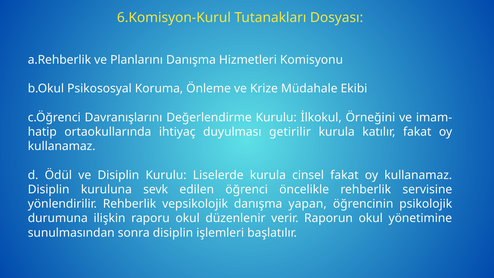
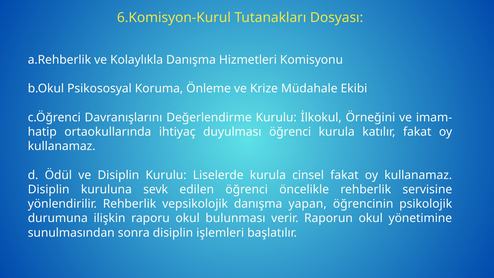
Planlarını: Planlarını -> Kolaylıkla (137, 60)
duyulması getirilir: getirilir -> öğrenci (290, 132)
düzenlenir: düzenlenir -> bulunması (235, 218)
